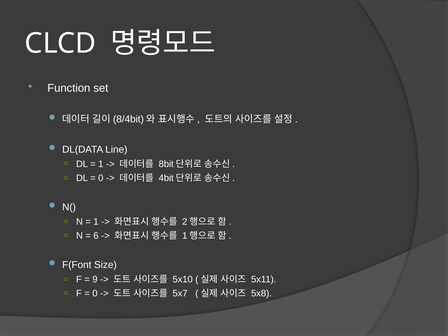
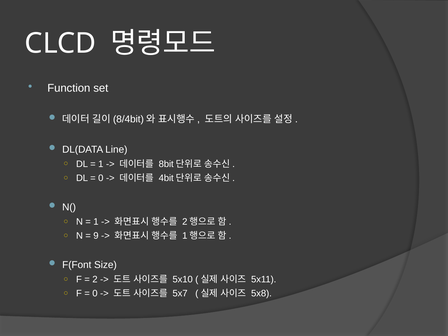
6: 6 -> 9 (96, 236)
9: 9 -> 2 (95, 279)
